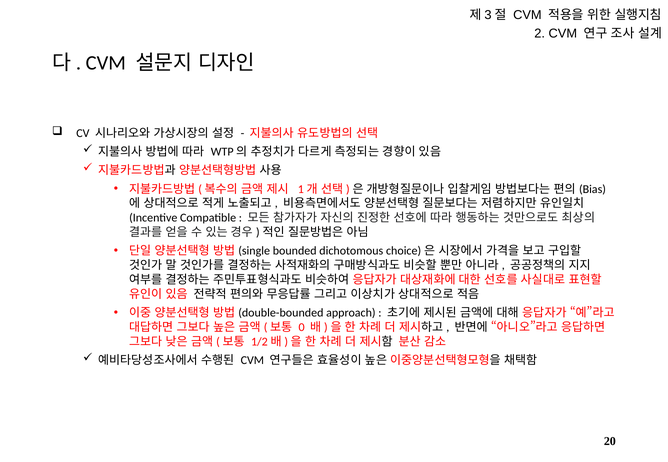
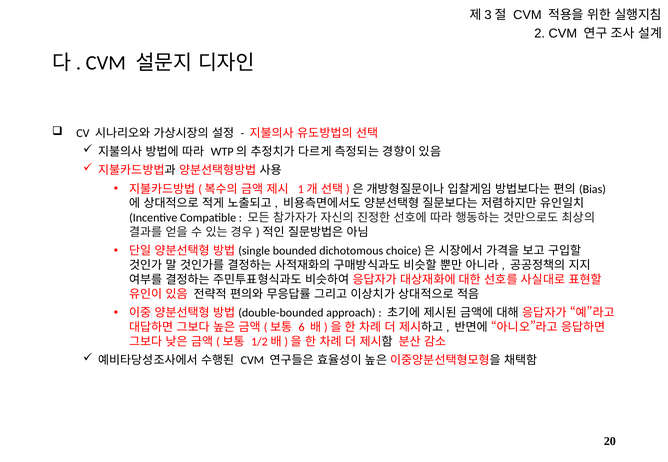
0: 0 -> 6 (302, 328)
